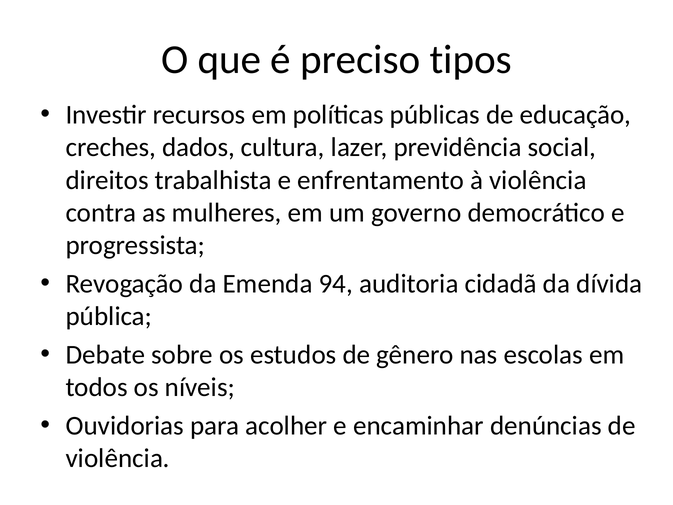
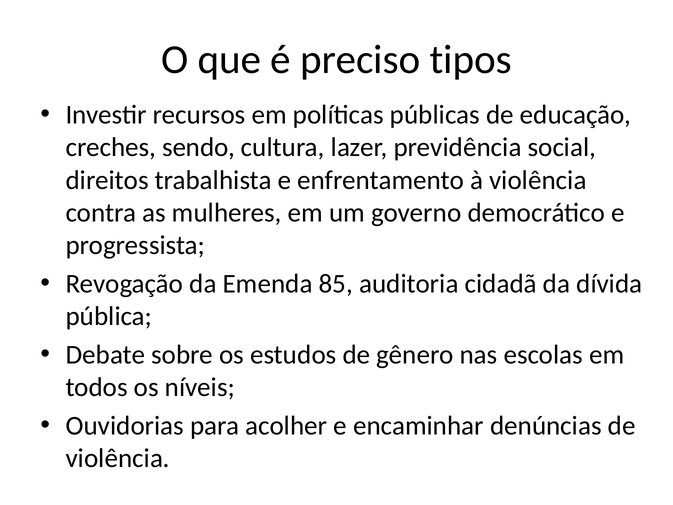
dados: dados -> sendo (199, 147)
94: 94 -> 85 (336, 284)
